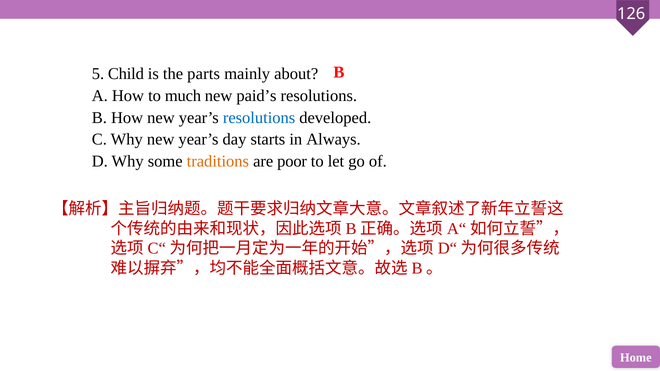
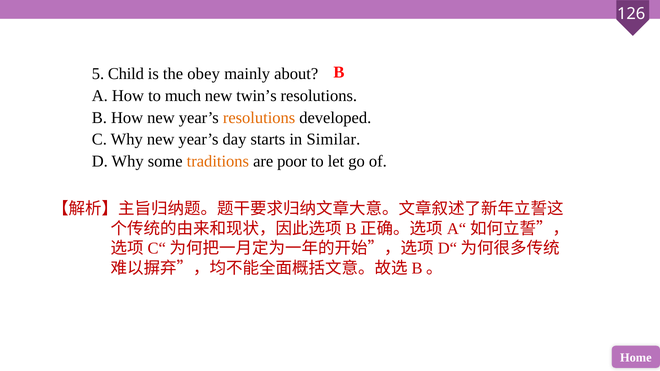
parts: parts -> obey (204, 74)
paid’s: paid’s -> twin’s (257, 96)
resolutions colour: blue -> orange (259, 118)
Always: Always -> Similar (333, 139)
